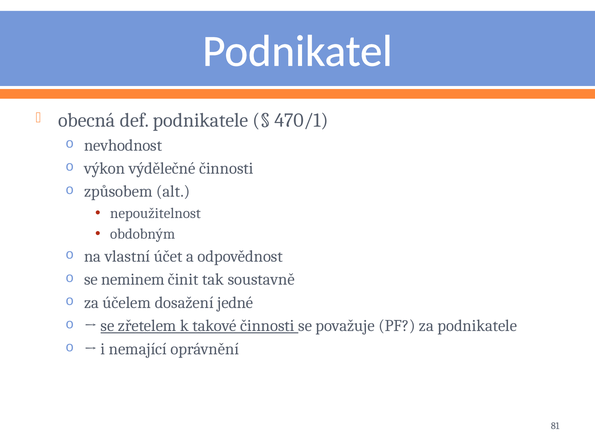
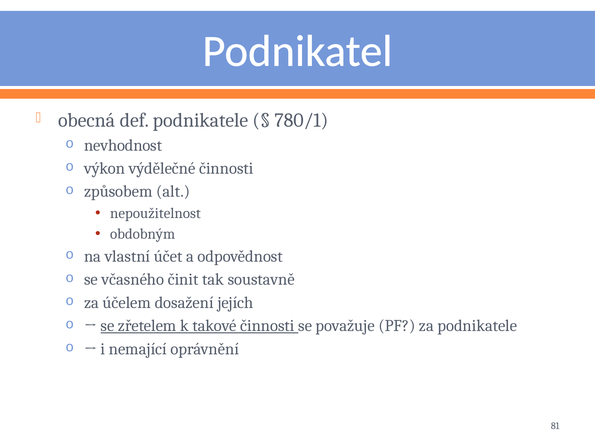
470/1: 470/1 -> 780/1 (301, 120)
neminem: neminem -> včasného (133, 280)
jedné: jedné -> jejích (235, 303)
